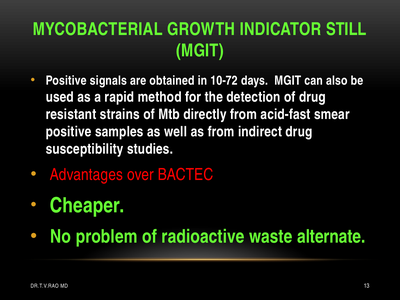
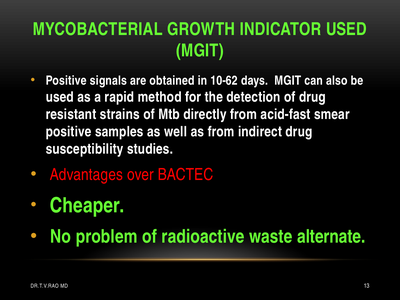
INDICATOR STILL: STILL -> USED (346, 29)
10-72: 10-72 -> 10-62 (224, 81)
